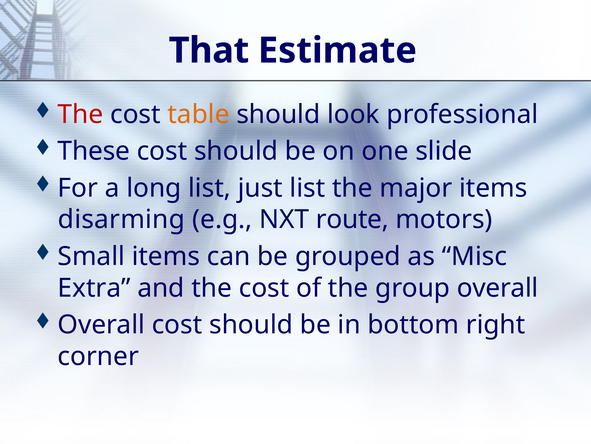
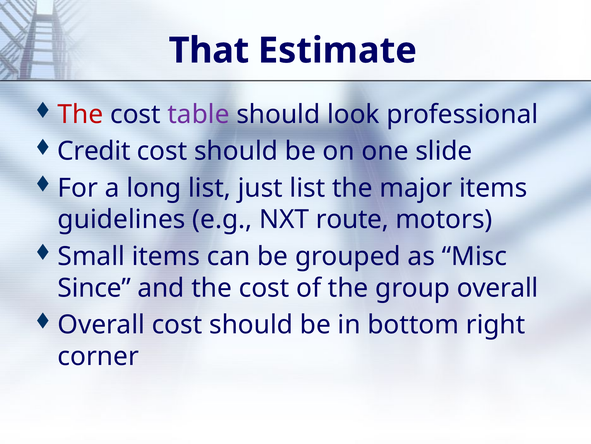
table colour: orange -> purple (199, 114)
These: These -> Credit (94, 151)
disarming: disarming -> guidelines (122, 219)
Extra: Extra -> Since (94, 288)
